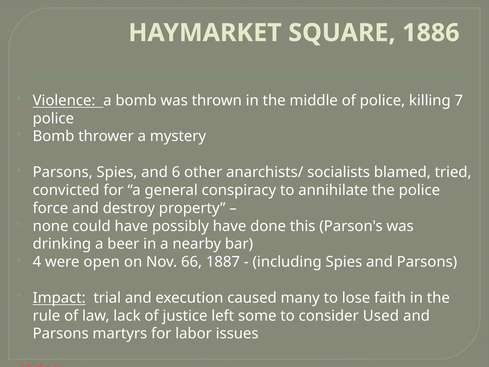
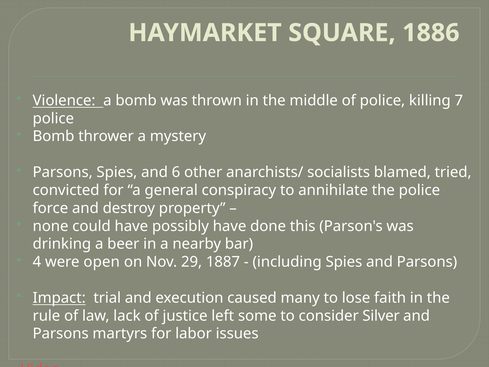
66: 66 -> 29 (192, 262)
Used: Used -> Silver (381, 316)
